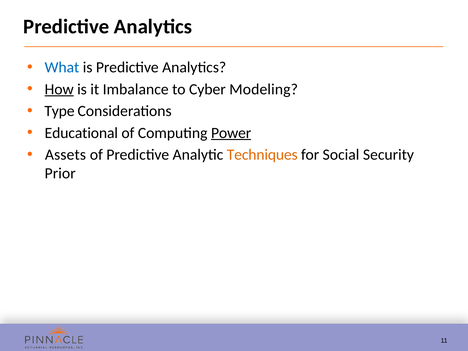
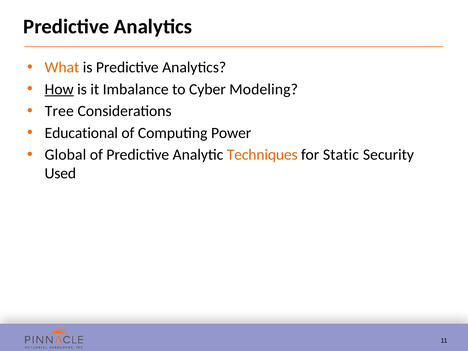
What colour: blue -> orange (62, 67)
Type: Type -> Tree (59, 111)
Power underline: present -> none (231, 133)
Assets: Assets -> Global (65, 155)
Social: Social -> Static (341, 155)
Prior: Prior -> Used (60, 173)
